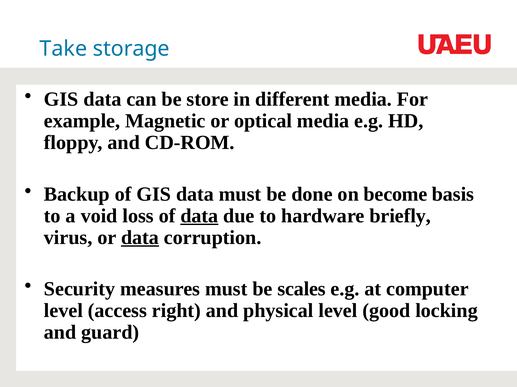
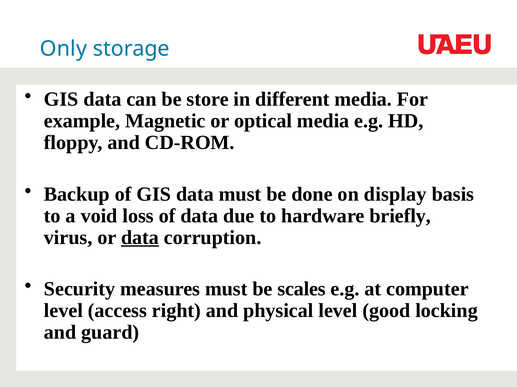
Take: Take -> Only (63, 49)
become: become -> display (395, 194)
data underline: present -> none (199, 216)
